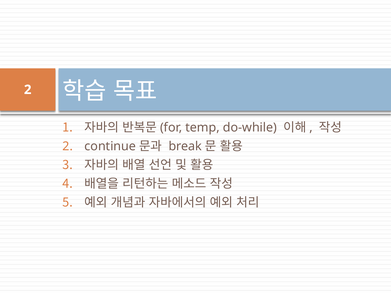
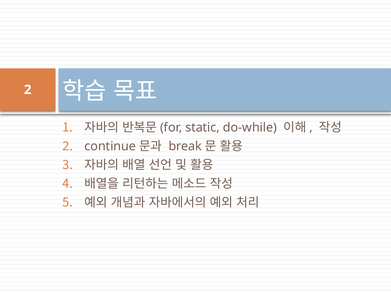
temp: temp -> static (203, 128)
